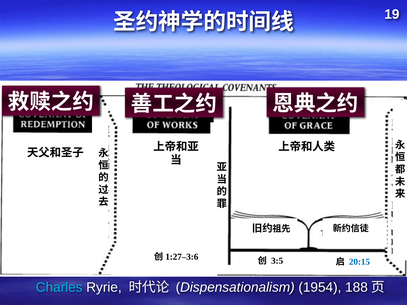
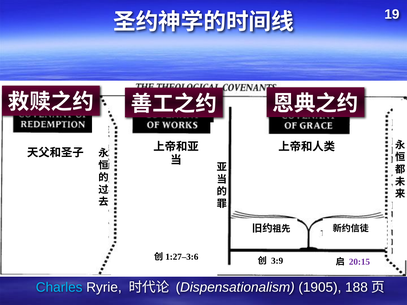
3:5: 3:5 -> 3:9 (277, 261)
20:15 colour: blue -> purple (359, 262)
1954: 1954 -> 1905 (320, 287)
